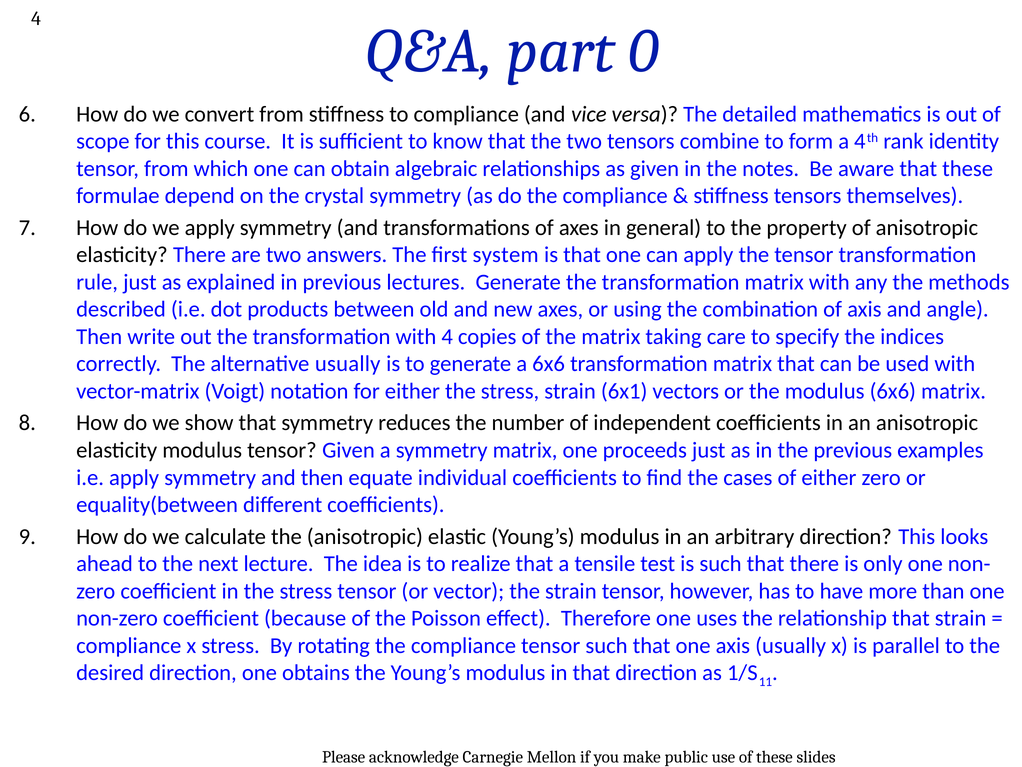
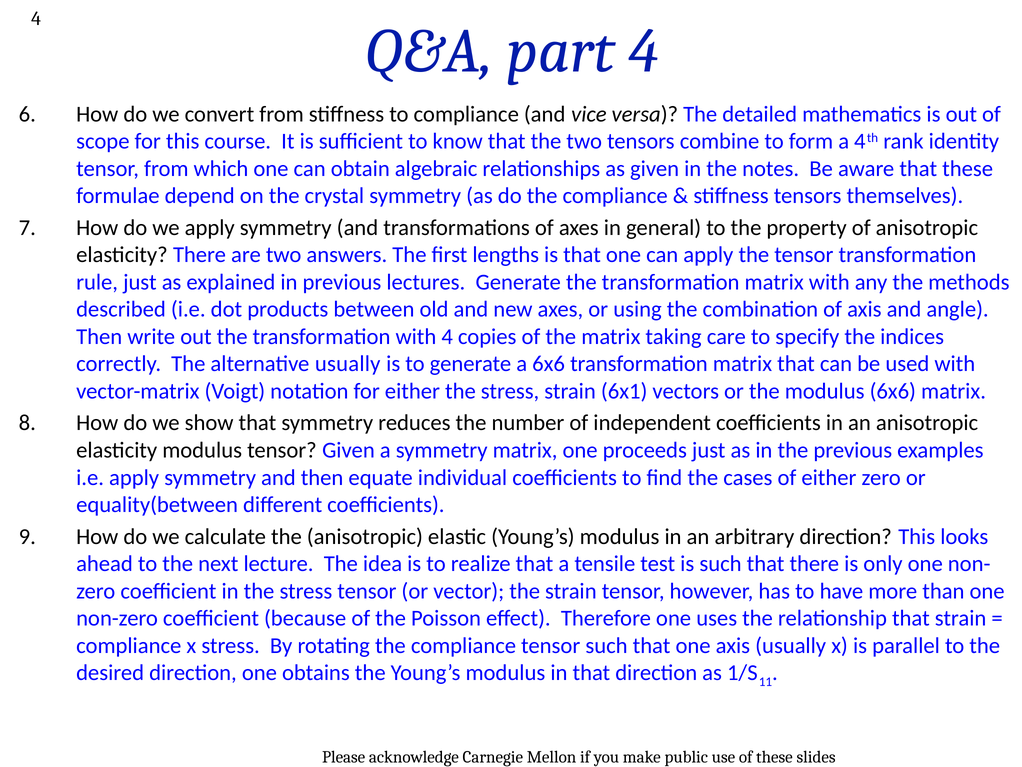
part 0: 0 -> 4 (643, 51)
system: system -> lengths (506, 255)
